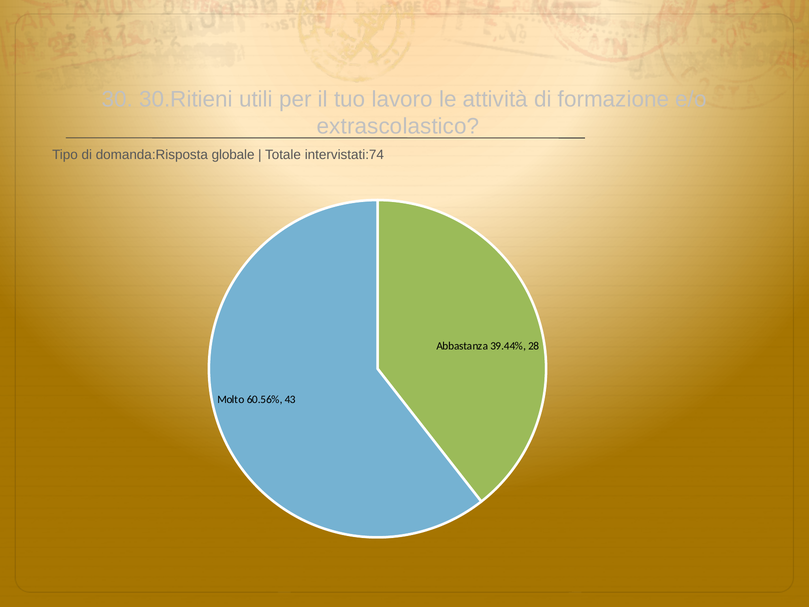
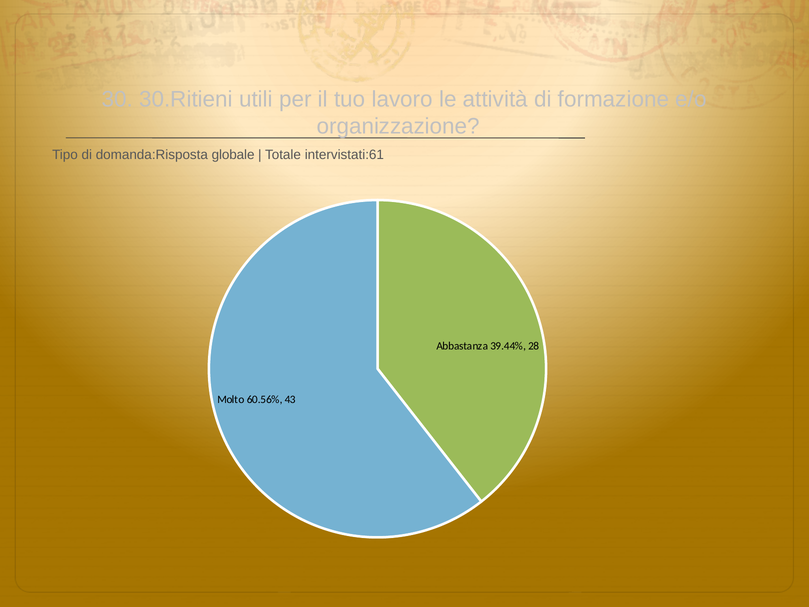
extrascolastico: extrascolastico -> organizzazione (398, 126)
intervistati:74: intervistati:74 -> intervistati:61 (344, 155)
